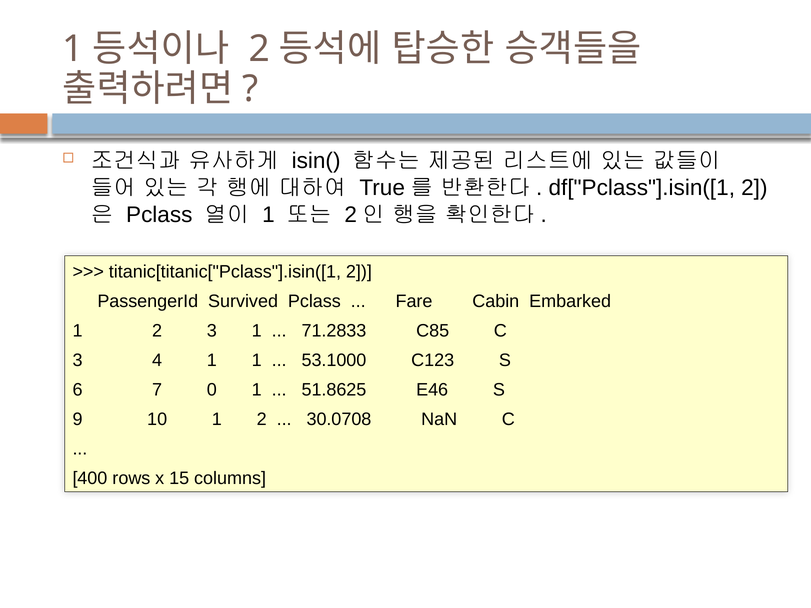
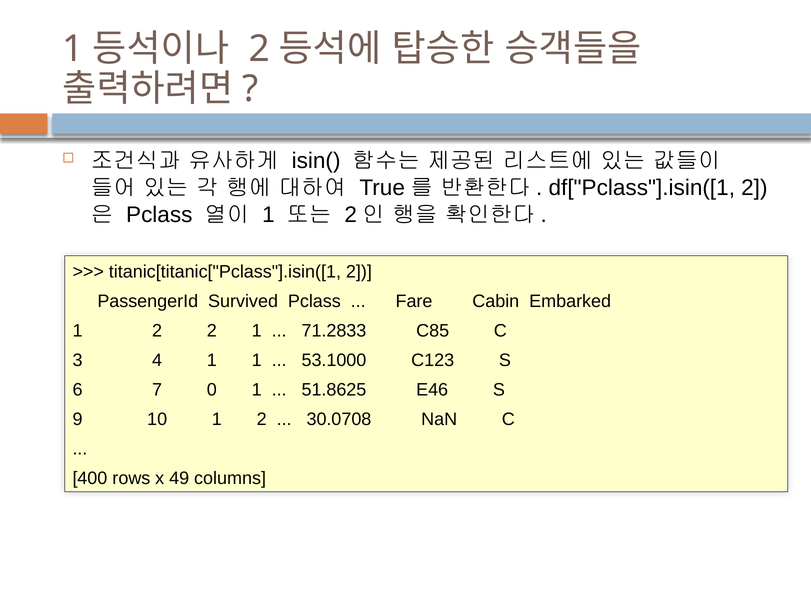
2 3: 3 -> 2 (212, 331)
15: 15 -> 49 (179, 479)
